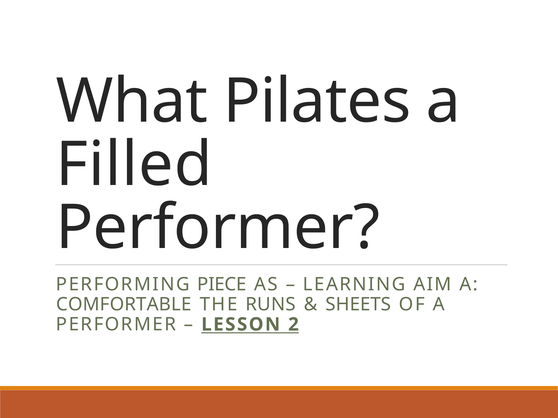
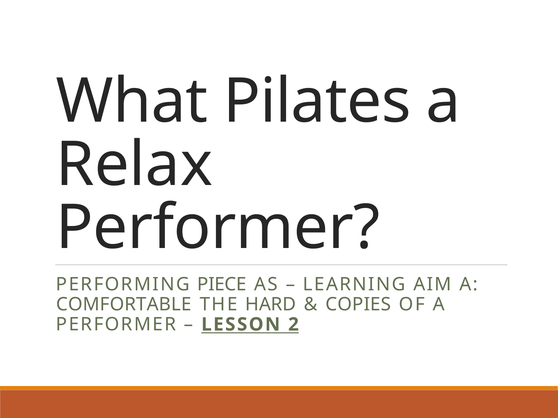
Filled: Filled -> Relax (134, 165)
RUNS: RUNS -> HARD (271, 305)
SHEETS: SHEETS -> COPIES (358, 305)
